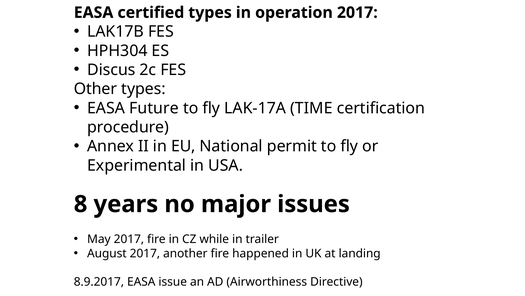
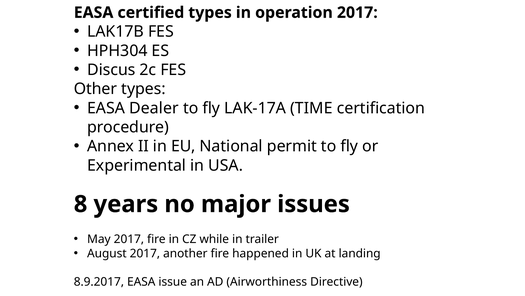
Future: Future -> Dealer (154, 108)
